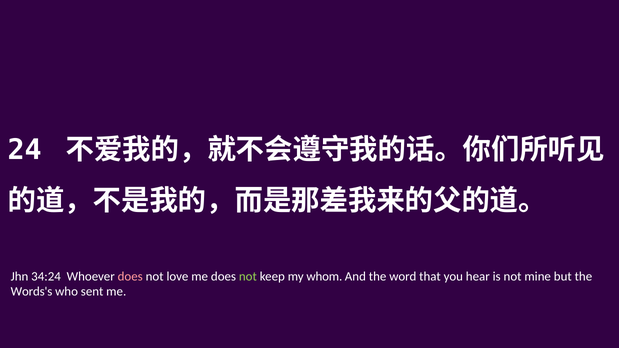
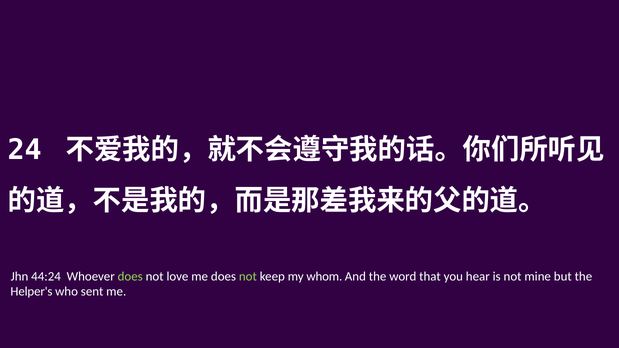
34:24: 34:24 -> 44:24 (46, 276)
does colour: pink -> light green (130, 276)
Words's: Words's -> Helper's (32, 292)
